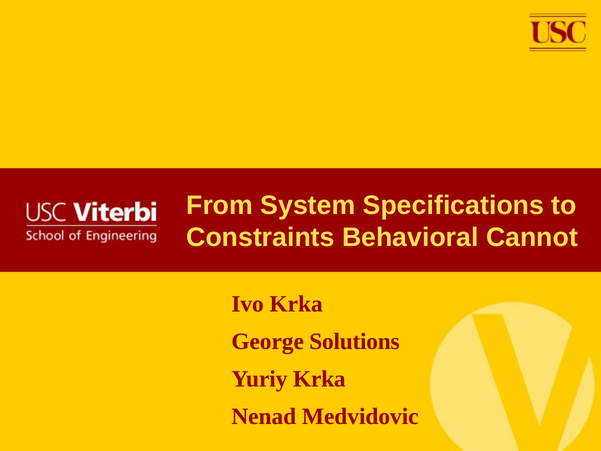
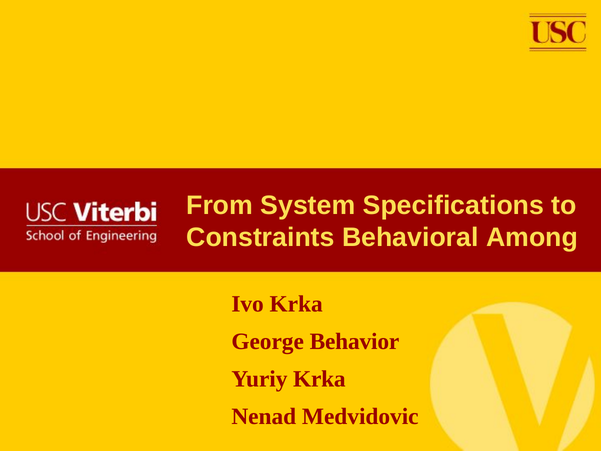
Cannot: Cannot -> Among (532, 238)
Solutions: Solutions -> Behavior (354, 341)
